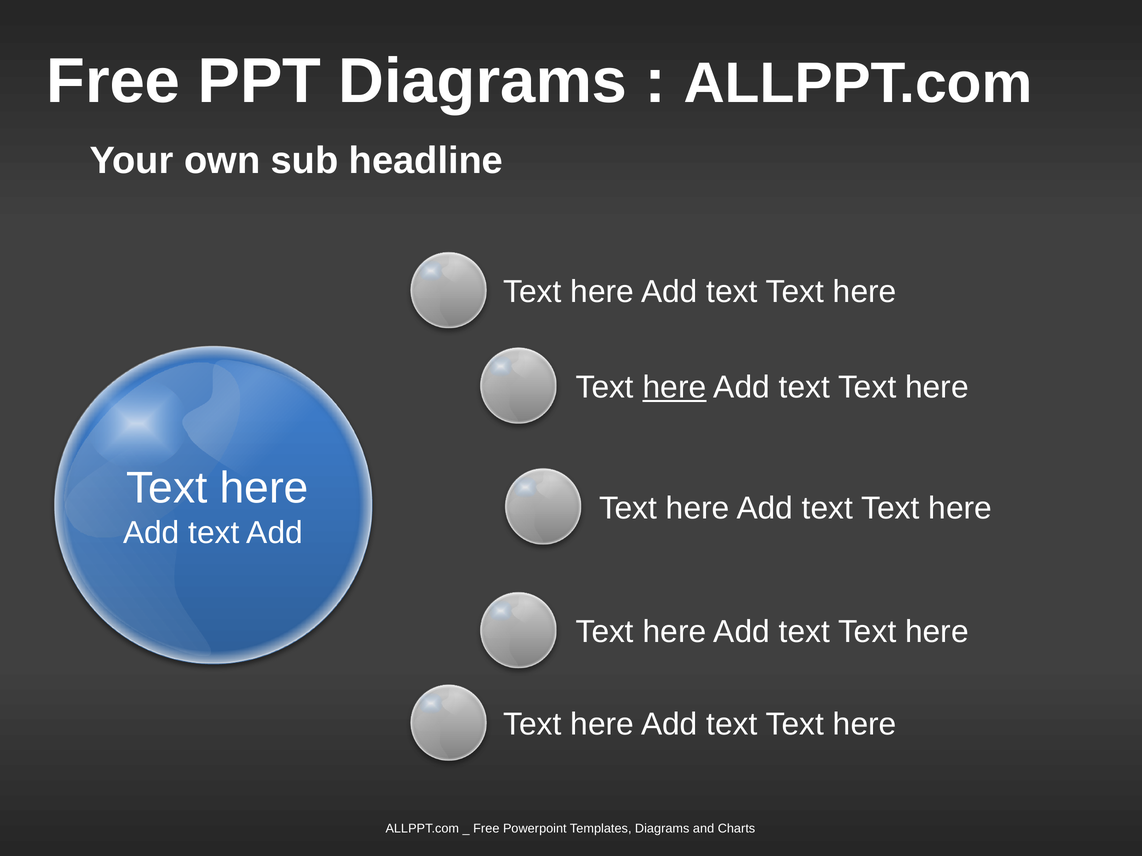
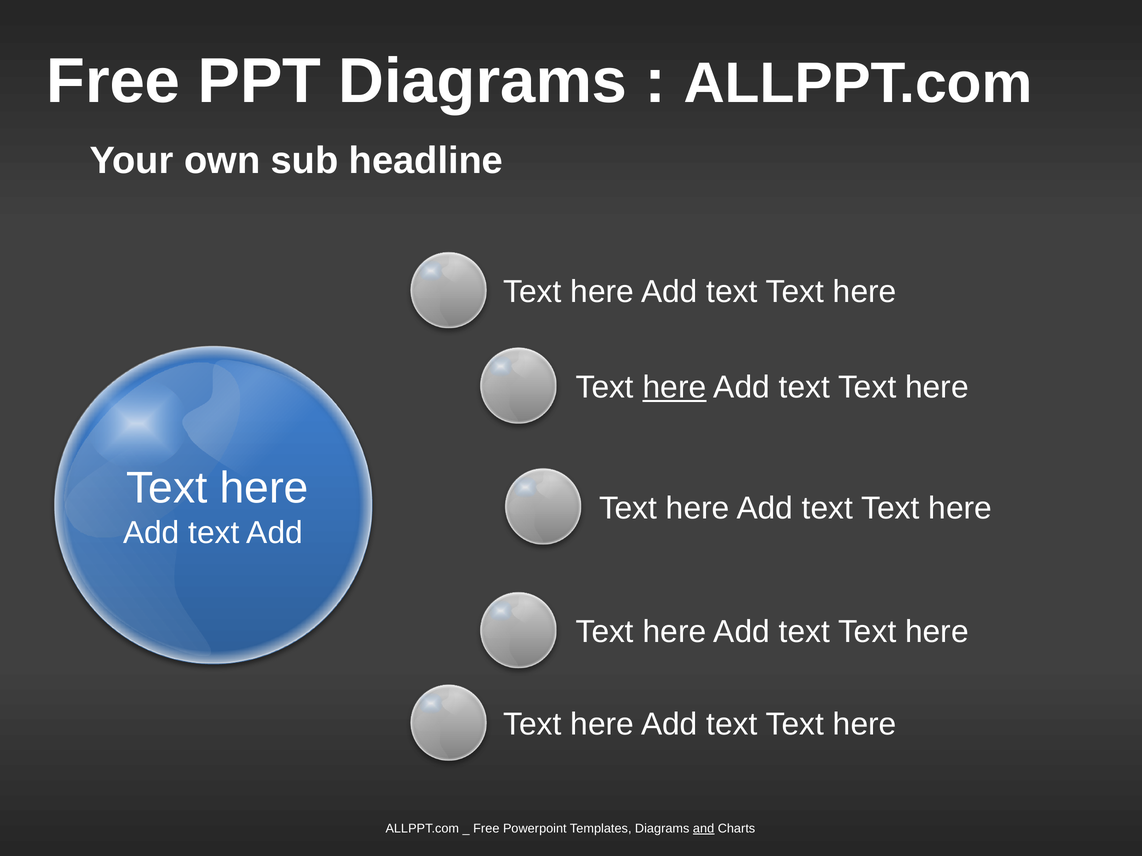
and underline: none -> present (704, 829)
